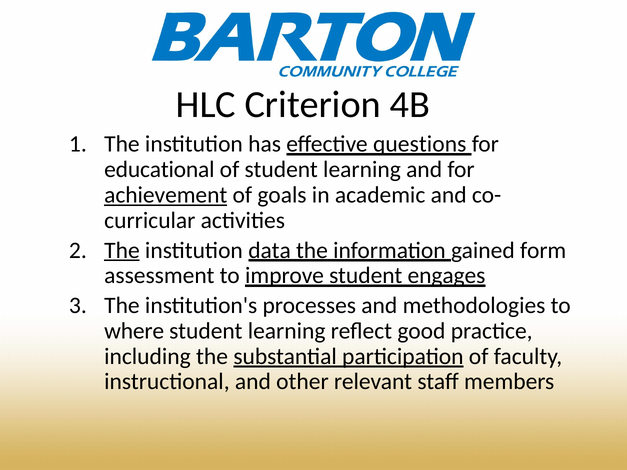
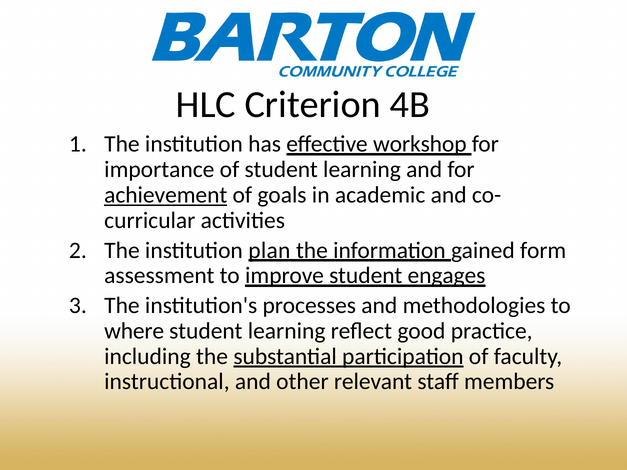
questions: questions -> workshop (420, 144)
educational: educational -> importance (159, 170)
The underline: present -> none (122, 250)
data: data -> plan (269, 250)
